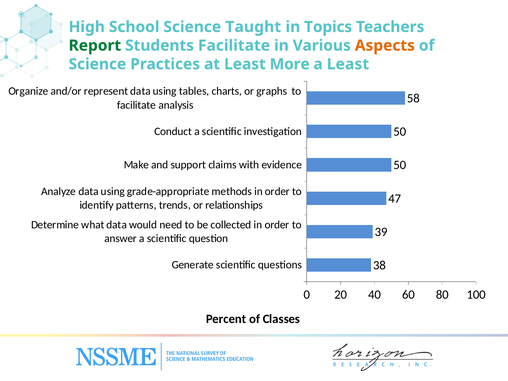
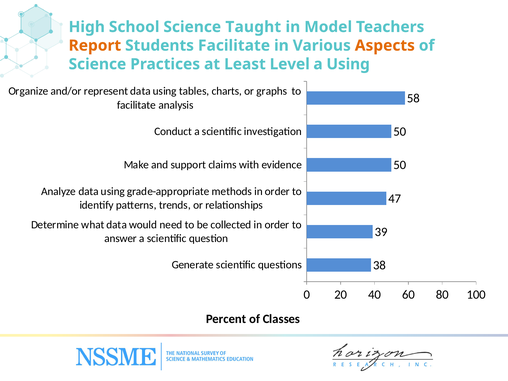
Topics: Topics -> Model (328, 27)
Report colour: green -> orange (95, 46)
More: More -> Level (290, 64)
a Least: Least -> Using (348, 64)
